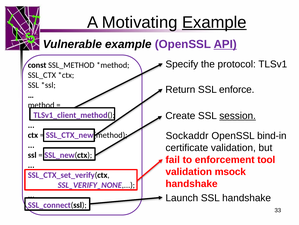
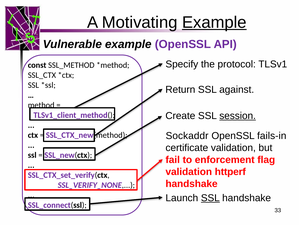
API underline: present -> none (225, 44)
enforce: enforce -> against (237, 89)
bind-in: bind-in -> fails-in (272, 135)
tool: tool -> flag (266, 159)
msock: msock -> httperf (230, 171)
SSL underline: none -> present (210, 197)
